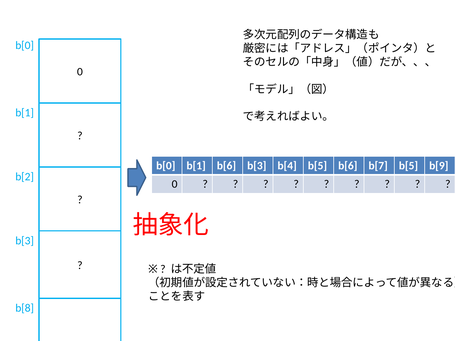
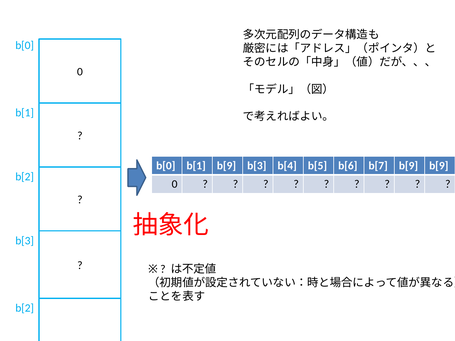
b[1 b[6: b[6 -> b[9 (226, 166)
b[7 b[5: b[5 -> b[9 (408, 166)
b[8: b[8 -> b[2 (25, 308)
